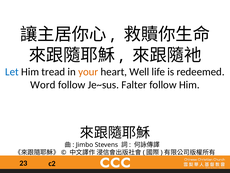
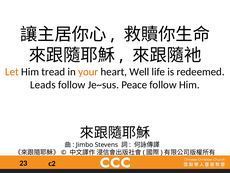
Let colour: blue -> orange (12, 72)
Word: Word -> Leads (43, 85)
Falter: Falter -> Peace (134, 85)
